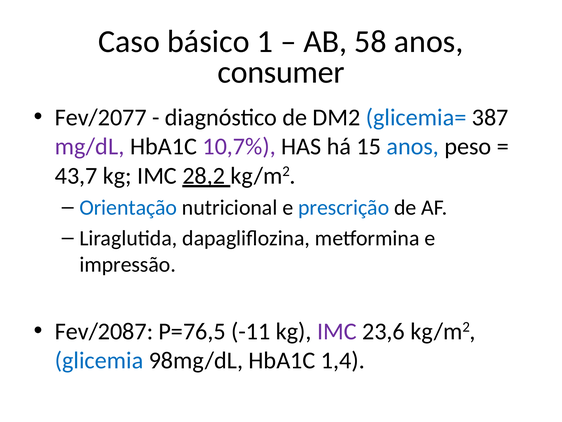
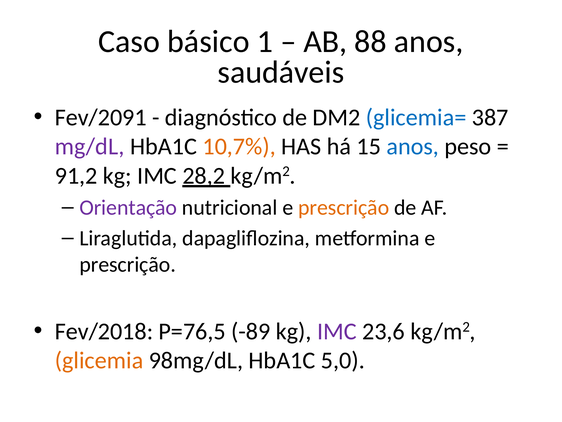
58: 58 -> 88 (370, 41)
consumer: consumer -> saudáveis (281, 72)
Fev/2077: Fev/2077 -> Fev/2091 (101, 117)
10,7% colour: purple -> orange (239, 146)
43,7: 43,7 -> 91,2 (76, 175)
Orientação colour: blue -> purple (128, 207)
prescrição colour: blue -> orange (344, 207)
impressão: impressão -> prescrição (128, 264)
Fev/2087: Fev/2087 -> Fev/2018 (104, 331)
-11: -11 -> -89 (251, 331)
glicemia colour: blue -> orange (99, 360)
1,4: 1,4 -> 5,0 (343, 360)
